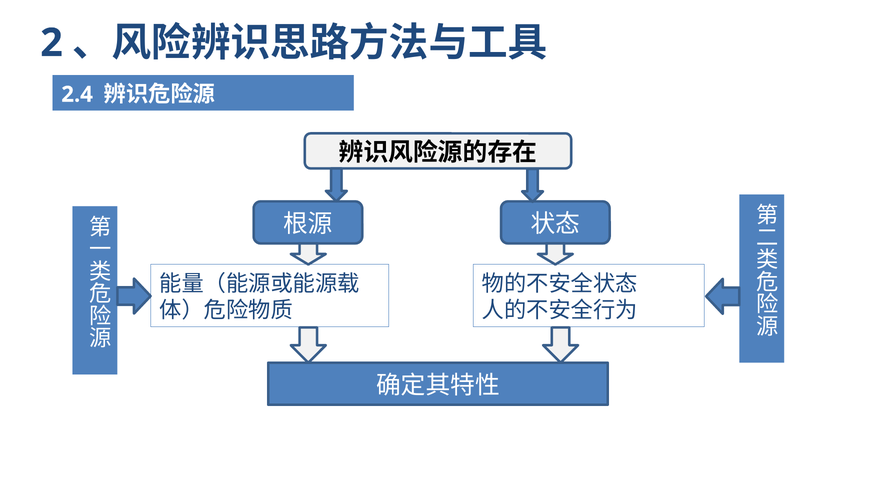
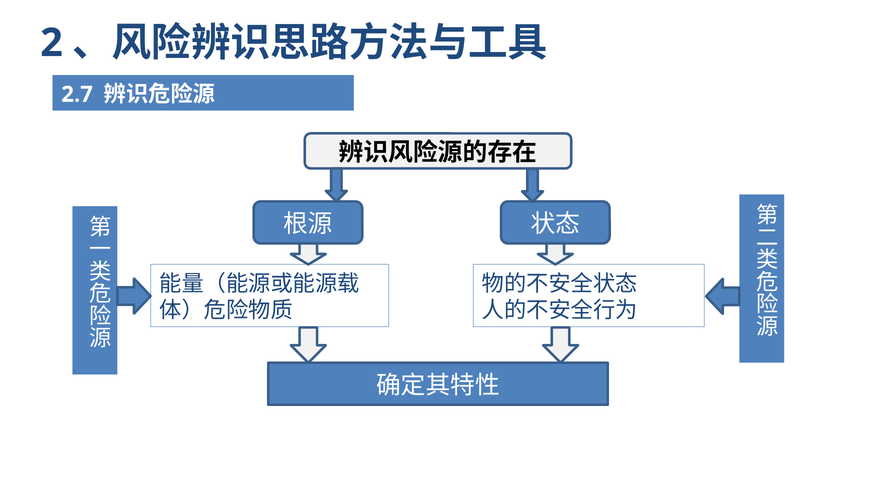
2.4: 2.4 -> 2.7 (77, 94)
